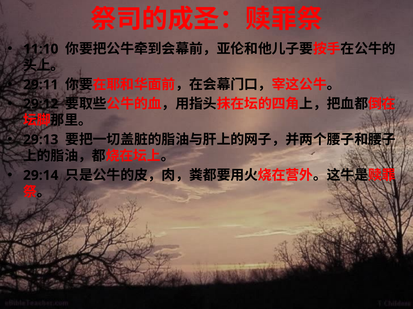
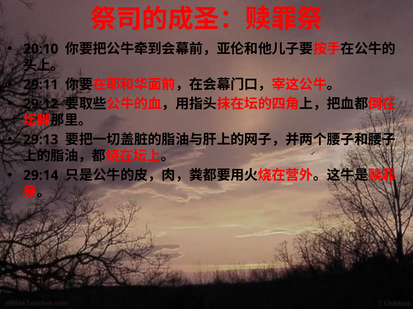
11:10: 11:10 -> 20:10 (41, 49)
